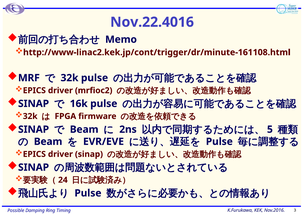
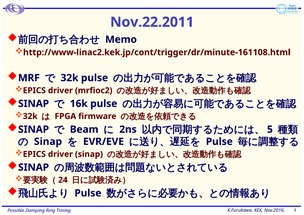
Nov.22.4016: Nov.22.4016 -> Nov.22.2011 (152, 22)
Beam: Beam -> Sinap (48, 142)
